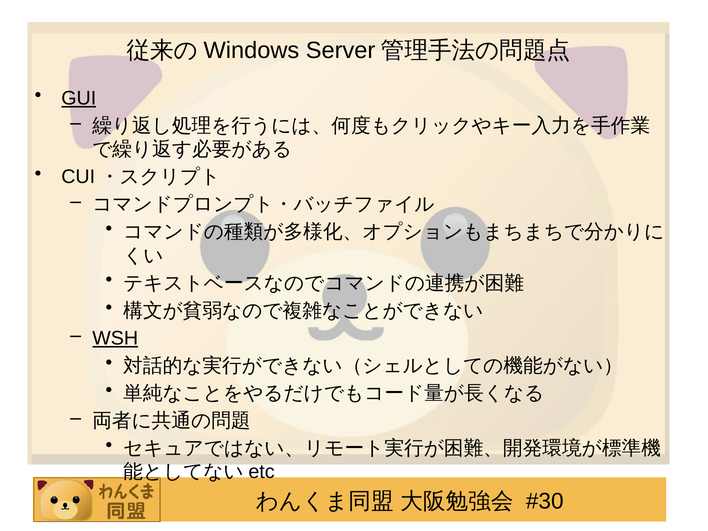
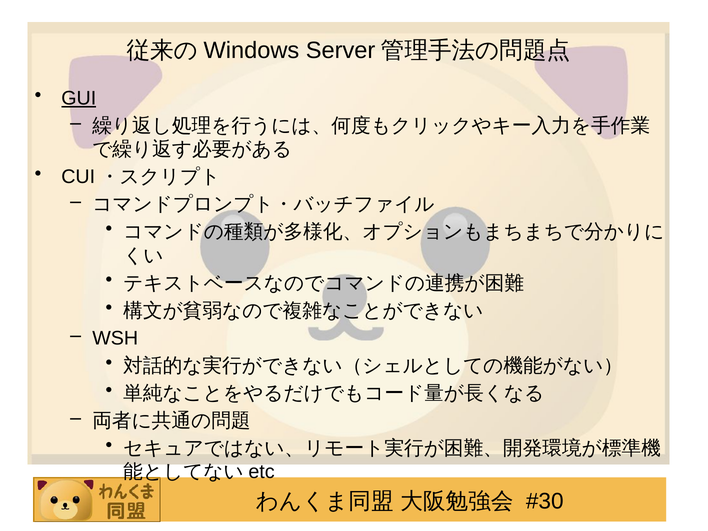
WSH underline: present -> none (115, 338)
